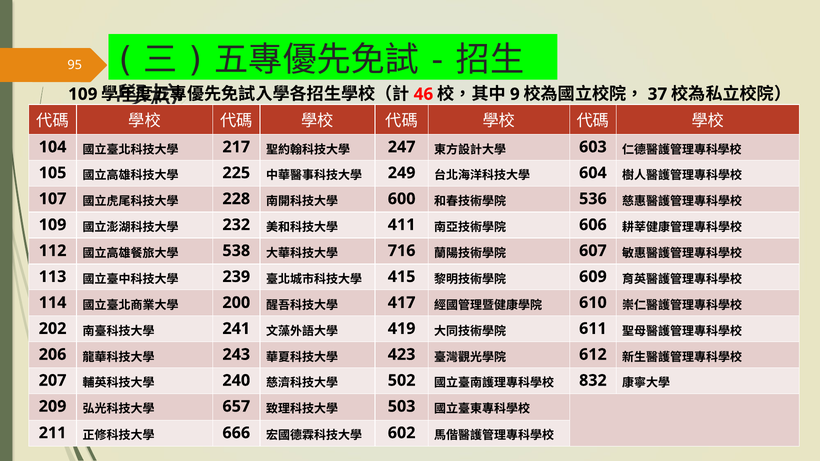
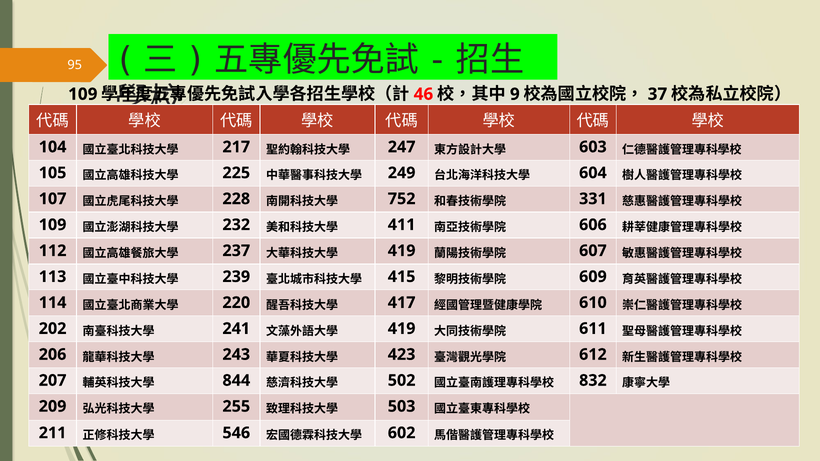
600: 600 -> 752 (402, 199)
536: 536 -> 331 (593, 199)
538: 538 -> 237 (236, 251)
716: 716 -> 419 (402, 251)
200: 200 -> 220 (236, 303)
240: 240 -> 844 (236, 381)
657: 657 -> 255 (236, 407)
666: 666 -> 546 (236, 433)
